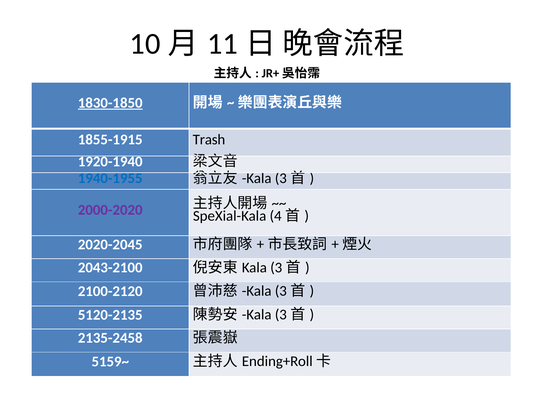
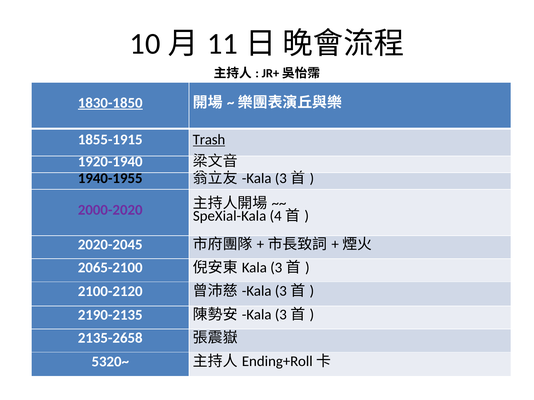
Trash underline: none -> present (209, 140)
1940-1955 colour: blue -> black (110, 179)
2043-2100: 2043-2100 -> 2065-2100 (110, 268)
5120-2135: 5120-2135 -> 2190-2135 (110, 315)
2135-2458: 2135-2458 -> 2135-2658 (110, 338)
5159~: 5159~ -> 5320~ (110, 362)
